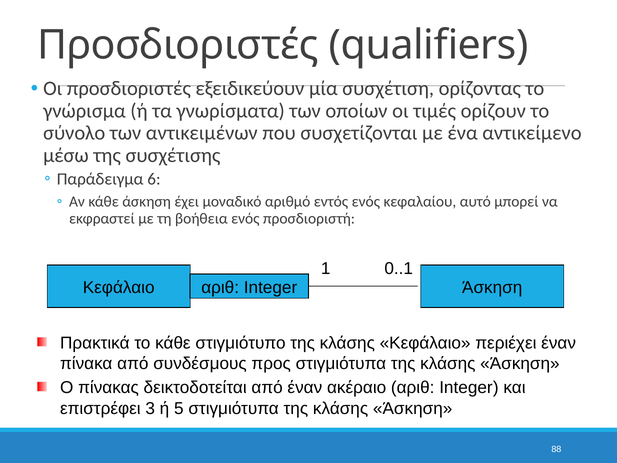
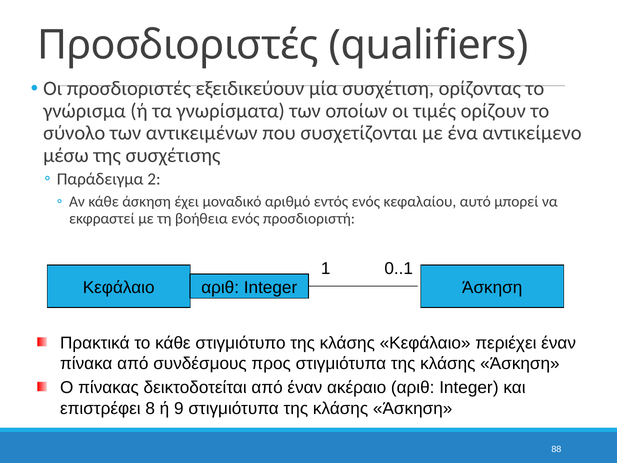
6: 6 -> 2 (154, 179)
3: 3 -> 8 (150, 408)
5: 5 -> 9 (179, 408)
